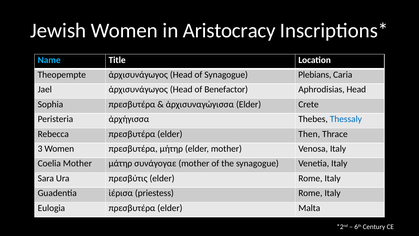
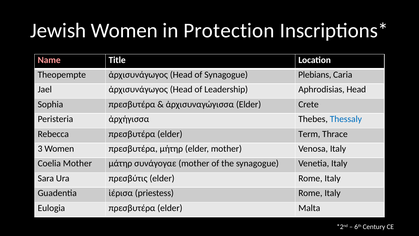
Aristocracy: Aristocracy -> Protection (229, 31)
Name colour: light blue -> pink (49, 60)
Benefactor: Benefactor -> Leadership (226, 89)
Then: Then -> Term (309, 134)
